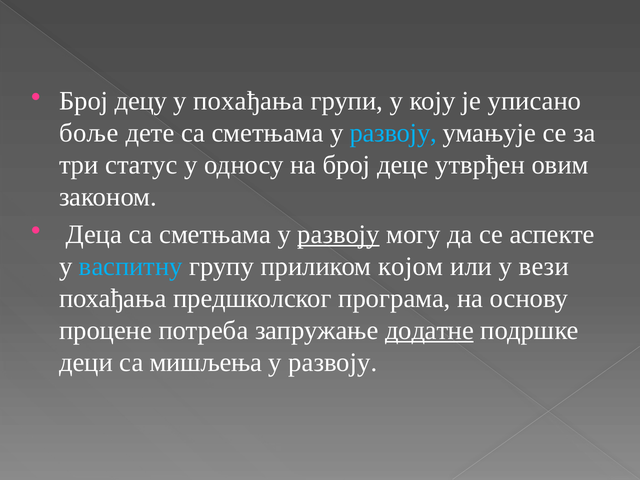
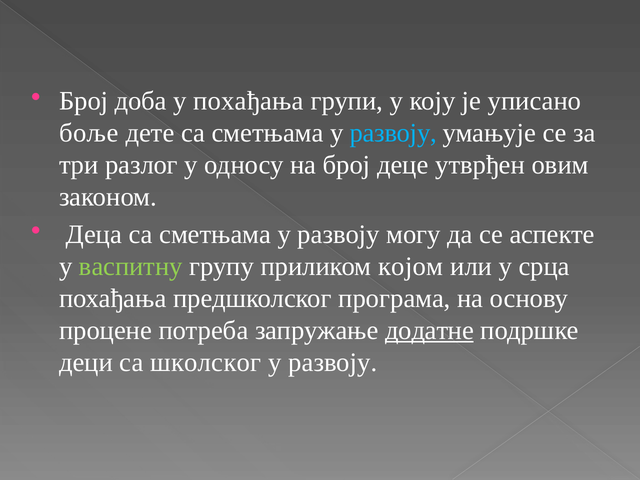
децу: децу -> доба (141, 101)
статус: статус -> разлог (142, 165)
развоју underline: present -> none (339, 234)
васпитну colour: light blue -> light green (131, 266)
вези: вези -> срца (544, 266)
мишљења: мишљења -> школског (206, 362)
